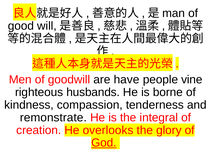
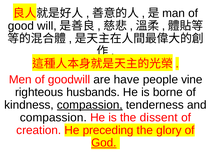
compassion underline: none -> present (90, 105)
remonstrate: remonstrate -> compassion (53, 118)
integral: integral -> dissent (159, 118)
overlooks: overlooks -> preceding (108, 130)
